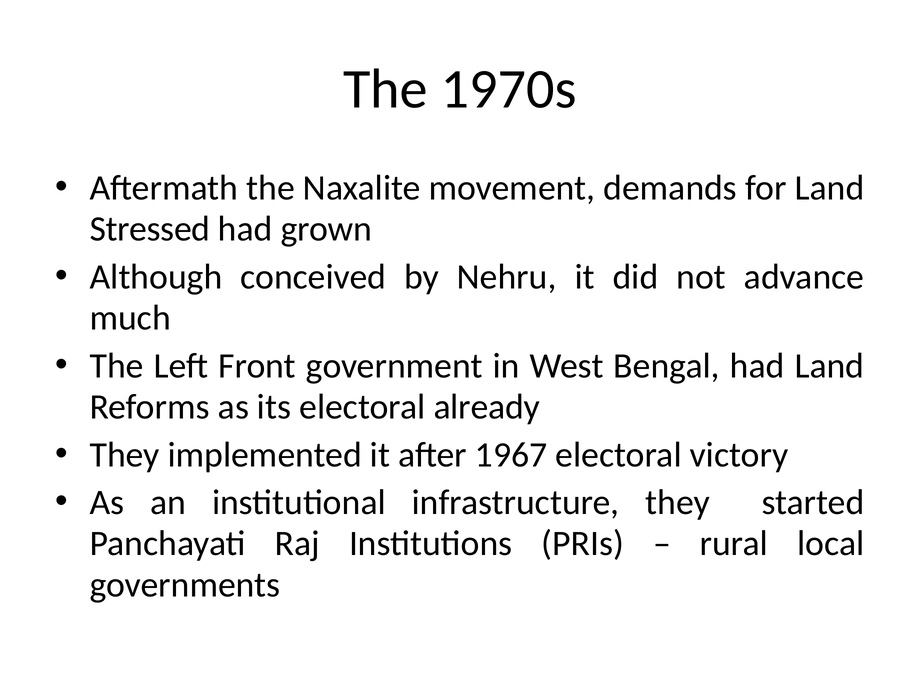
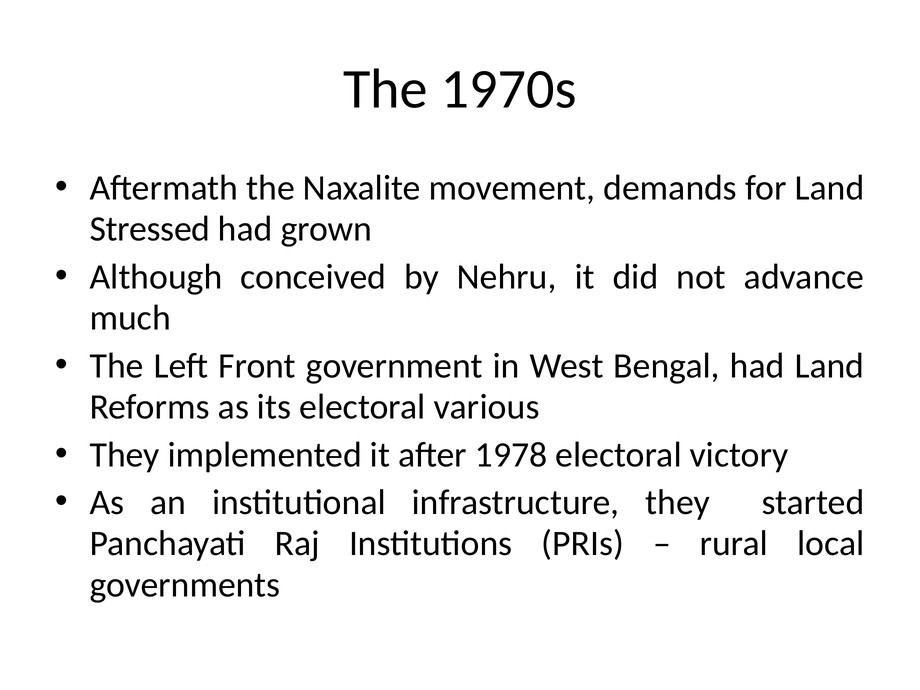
already: already -> various (487, 407)
1967: 1967 -> 1978 (511, 455)
